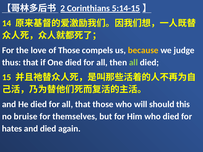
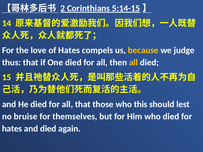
of Those: Those -> Hates (69, 50)
all colour: light green -> yellow (133, 62)
will: will -> this (141, 105)
this: this -> lest (183, 105)
